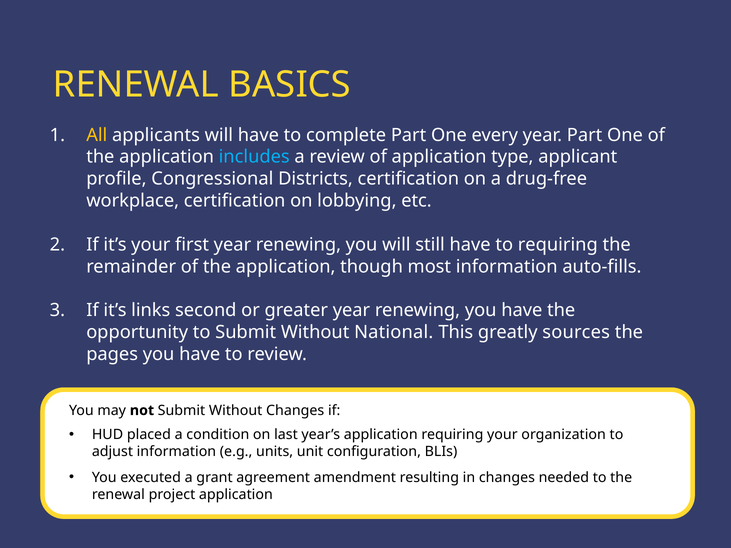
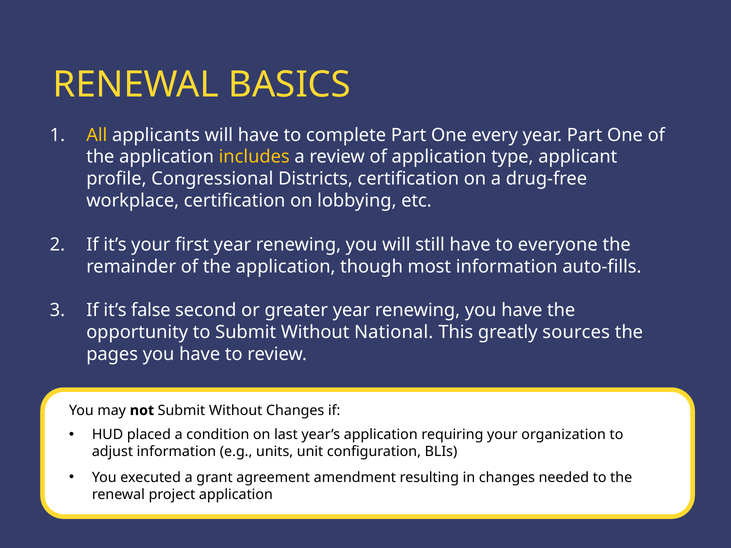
includes colour: light blue -> yellow (254, 157)
to requiring: requiring -> everyone (558, 245)
links: links -> false (151, 311)
